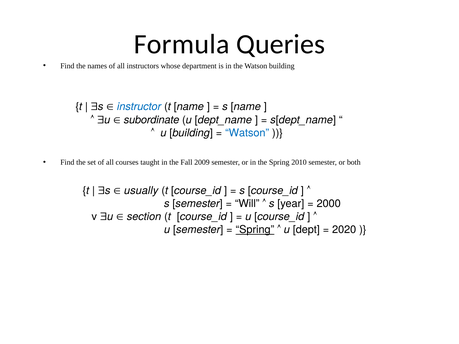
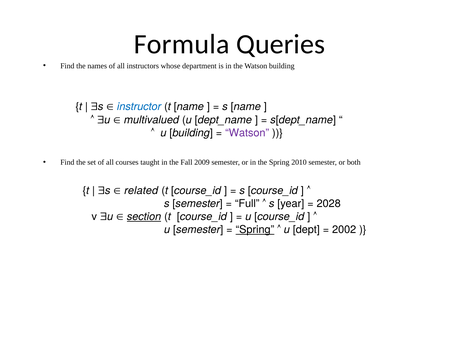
subordinate: subordinate -> multivalued (151, 120)
Watson colour: blue -> purple (247, 133)
usually: usually -> related (141, 191)
Will: Will -> Full (247, 204)
2000: 2000 -> 2028 (329, 204)
section underline: none -> present (144, 217)
2020: 2020 -> 2002 (344, 230)
